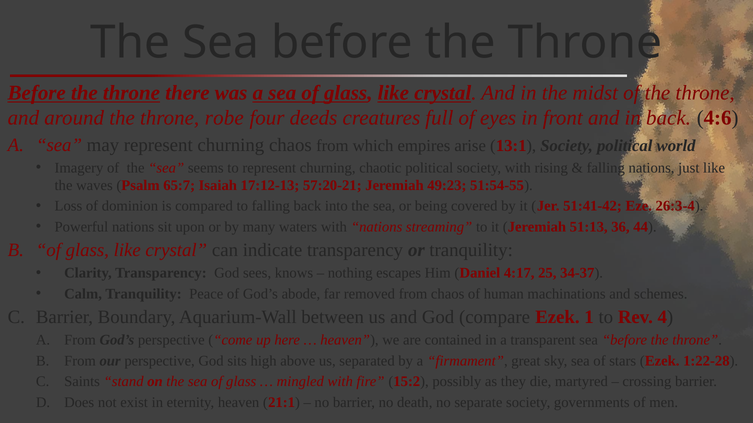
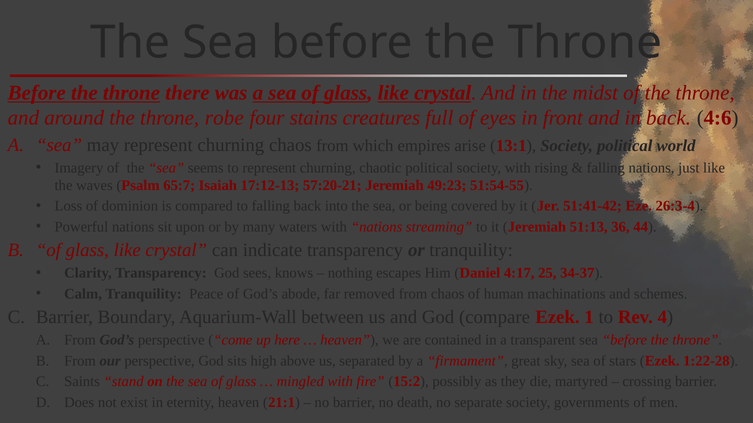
deeds: deeds -> stains (314, 118)
